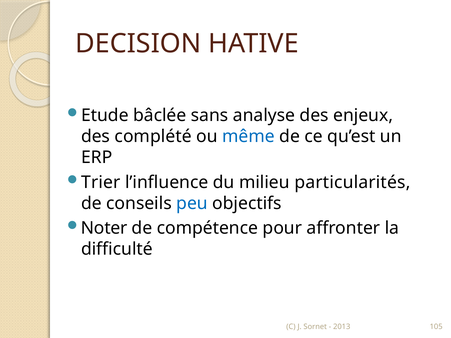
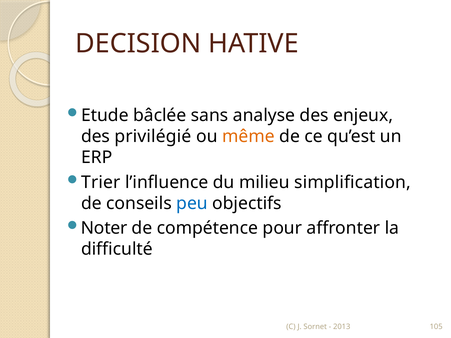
complété: complété -> privilégié (153, 137)
même colour: blue -> orange (248, 137)
particularités: particularités -> simplification (352, 182)
